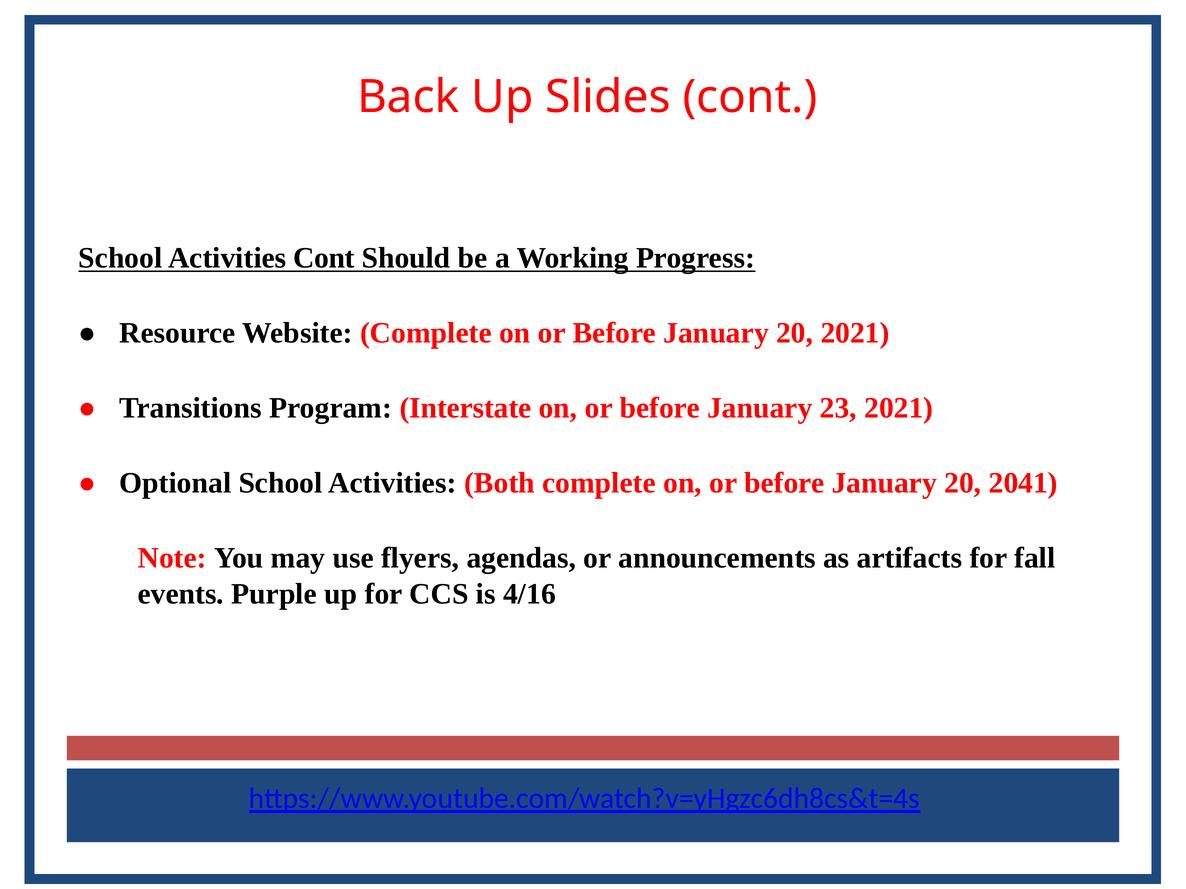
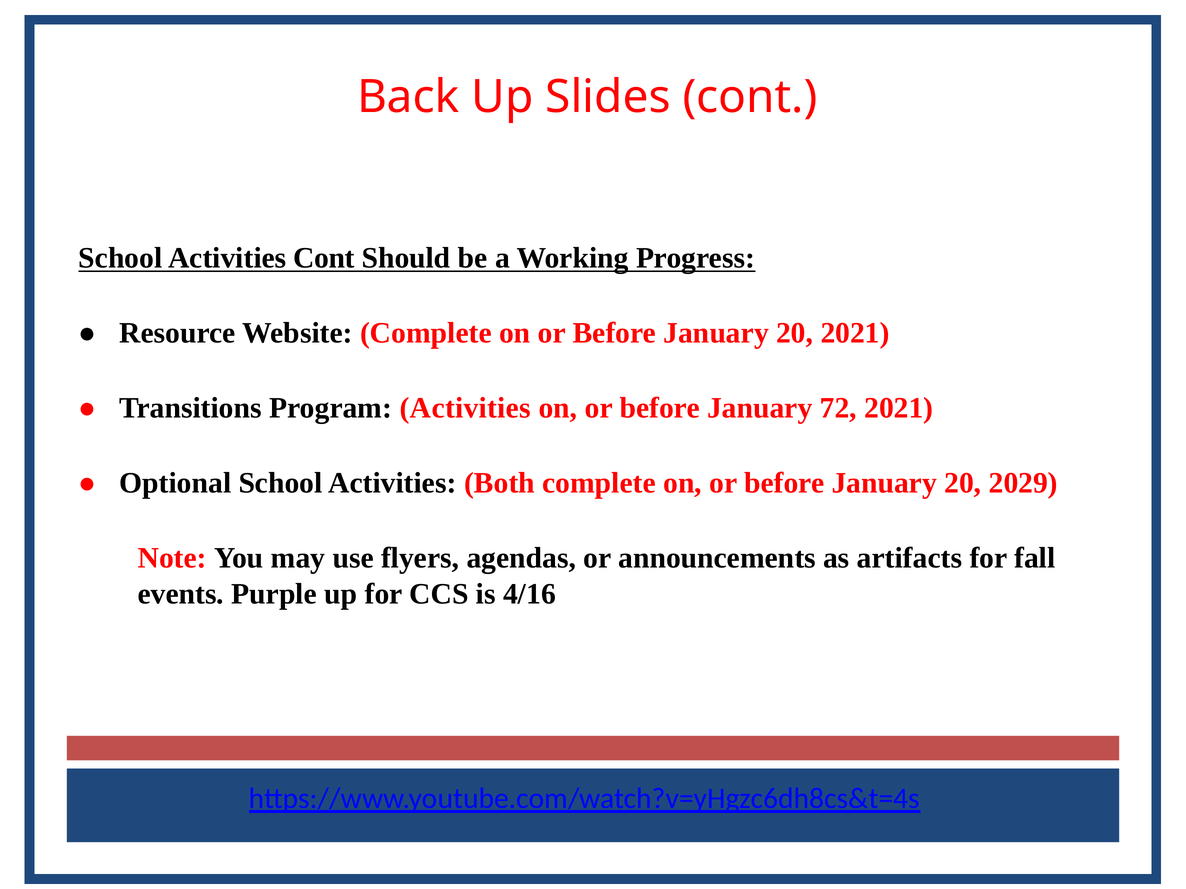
Program Interstate: Interstate -> Activities (465, 408)
23: 23 -> 72 (838, 408)
2041: 2041 -> 2029 (1023, 483)
